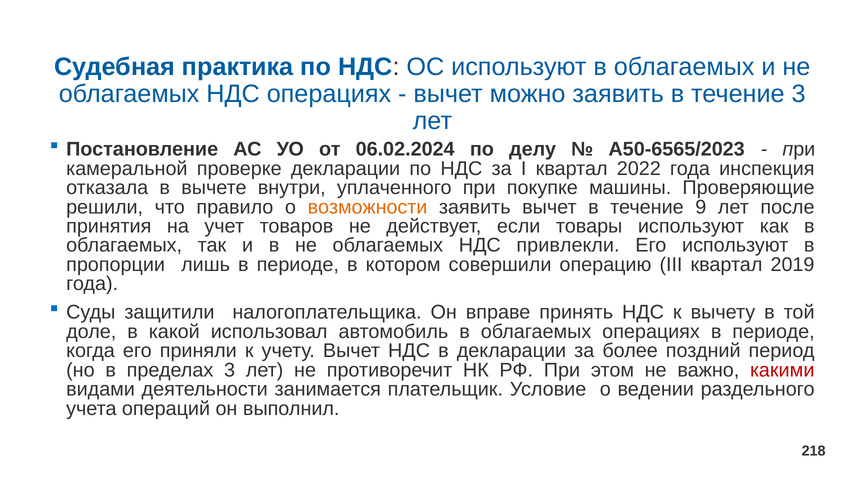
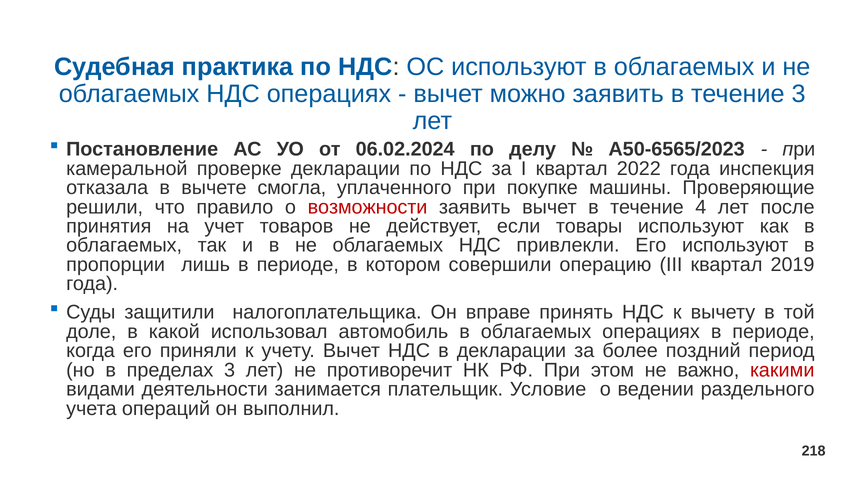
внутри: внутри -> смогла (292, 188)
возможности colour: orange -> red (368, 207)
9: 9 -> 4 (701, 207)
